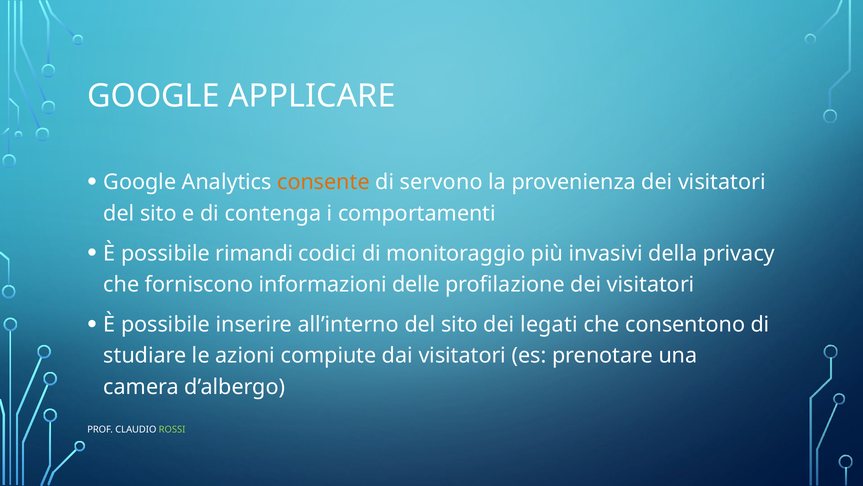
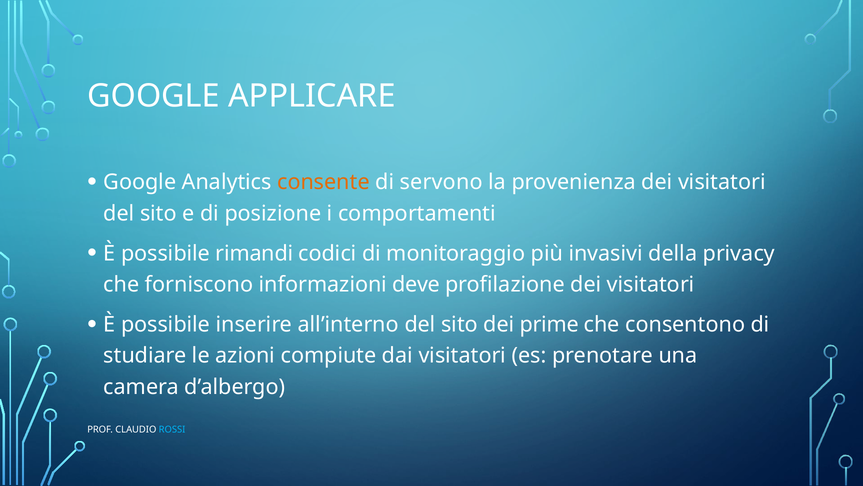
contenga: contenga -> posizione (273, 213)
delle: delle -> deve (416, 284)
legati: legati -> prime (549, 324)
ROSSI colour: light green -> light blue (172, 429)
